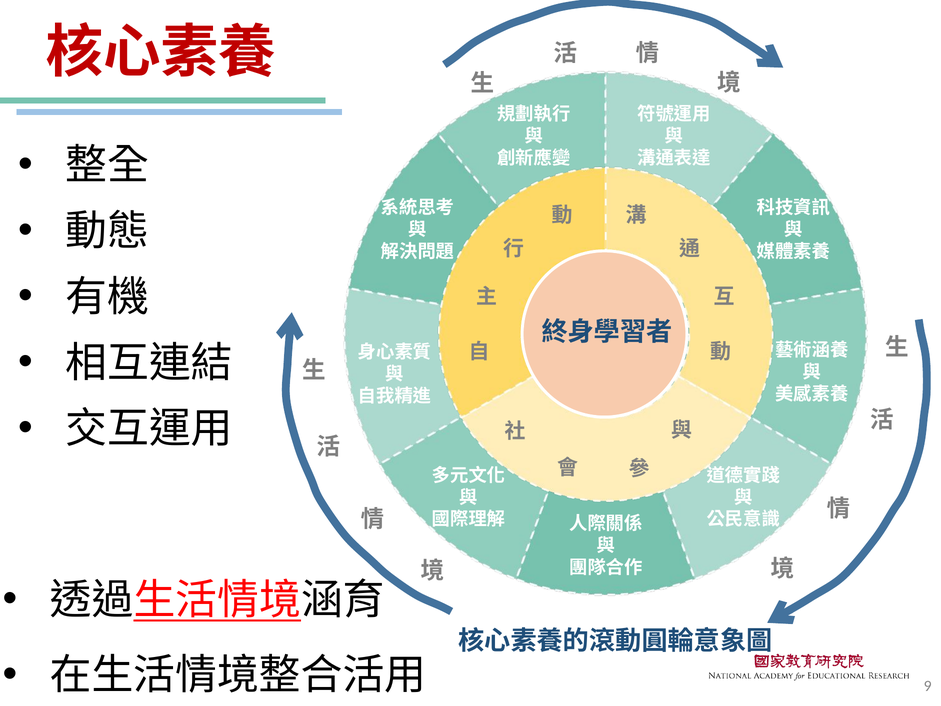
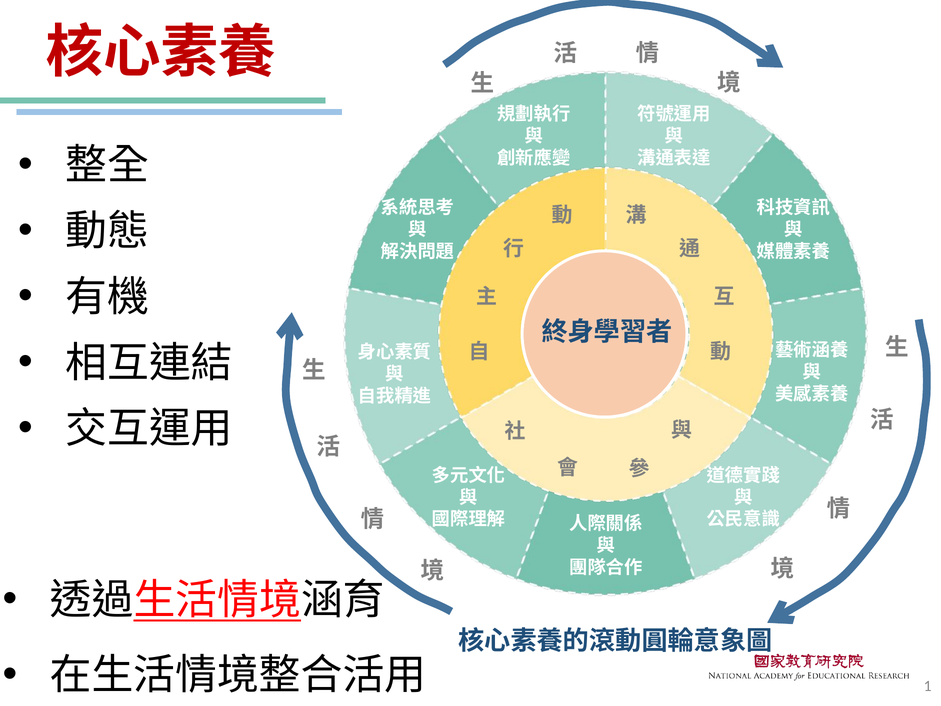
9: 9 -> 1 (928, 686)
